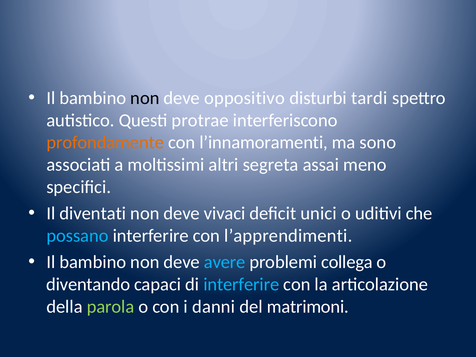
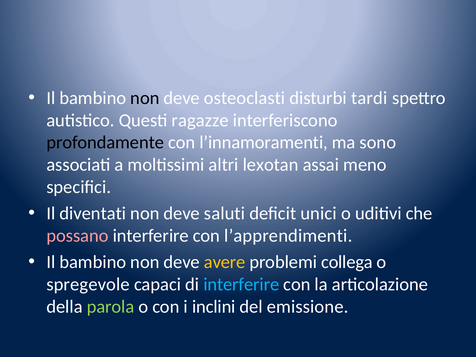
oppositivo: oppositivo -> osteoclasti (245, 98)
protrae: protrae -> ragazze (200, 120)
profondamente colour: orange -> black (105, 143)
segreta: segreta -> lexotan (271, 165)
vivaci: vivaci -> saluti (225, 213)
possano colour: light blue -> pink (78, 236)
avere colour: light blue -> yellow (225, 262)
diventando: diventando -> spregevole (88, 284)
danni: danni -> inclini (214, 307)
matrimoni: matrimoni -> emissione (308, 307)
